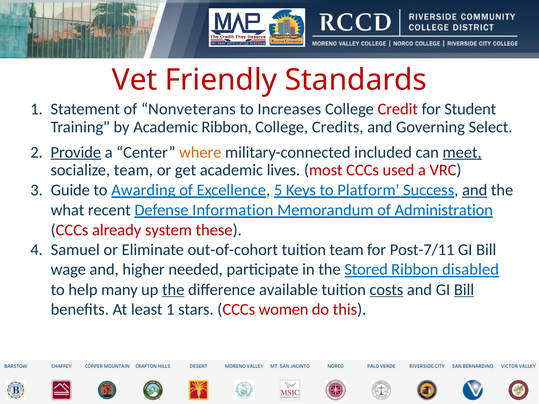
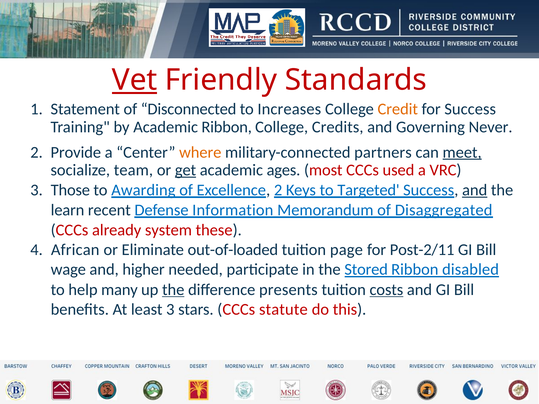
Vet underline: none -> present (135, 80)
Nonveterans: Nonveterans -> Disconnected (189, 109)
Credit colour: red -> orange (398, 109)
for Student: Student -> Success (470, 109)
Select: Select -> Never (491, 127)
Provide underline: present -> none (76, 152)
included: included -> partners (383, 152)
get underline: none -> present (186, 170)
lives: lives -> ages (283, 170)
Guide: Guide -> Those (70, 190)
Excellence 5: 5 -> 2 (278, 190)
Platform: Platform -> Targeted (368, 190)
what: what -> learn (68, 210)
Administration: Administration -> Disaggregated (444, 210)
Samuel: Samuel -> African (75, 250)
out-of-cohort: out-of-cohort -> out-of-loaded (233, 250)
tuition team: team -> page (346, 250)
Post-7/11: Post-7/11 -> Post-2/11 (422, 250)
available: available -> presents (288, 290)
Bill underline: present -> none (464, 290)
least 1: 1 -> 3 (170, 310)
women: women -> statute (283, 310)
